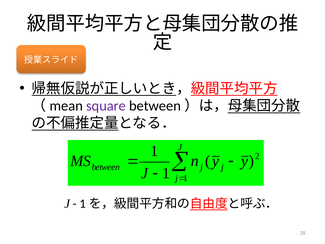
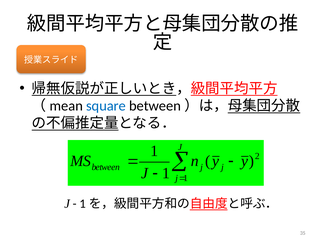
square colour: purple -> blue (106, 106)
